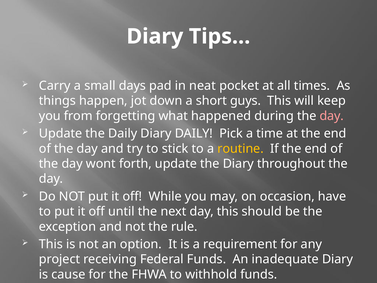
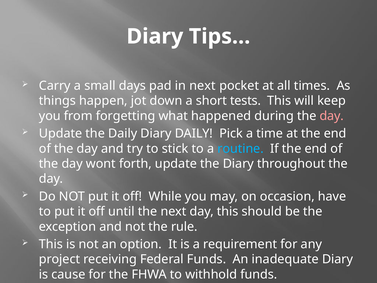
in neat: neat -> next (203, 86)
guys: guys -> tests (245, 101)
routine colour: yellow -> light blue (241, 149)
